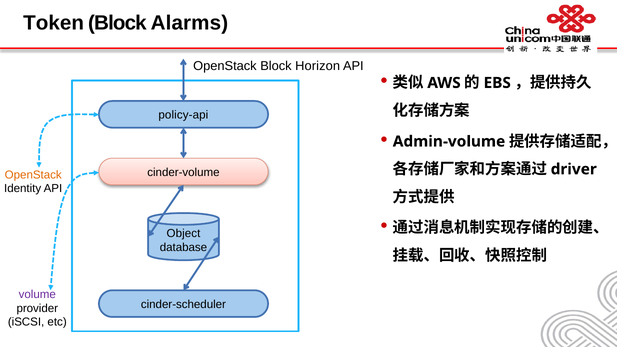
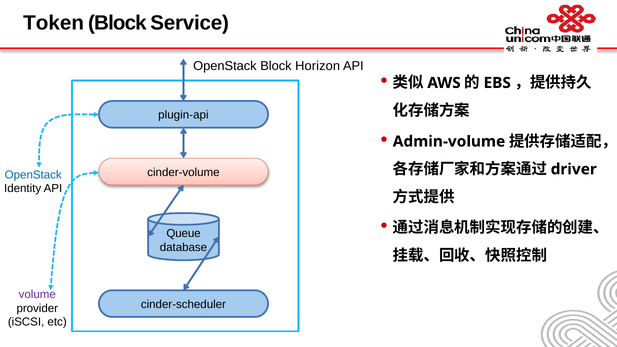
Alarms: Alarms -> Service (190, 23)
policy-api: policy-api -> plugin-api (183, 115)
OpenStack colour: orange -> blue (33, 175)
Object: Object -> Queue (184, 233)
